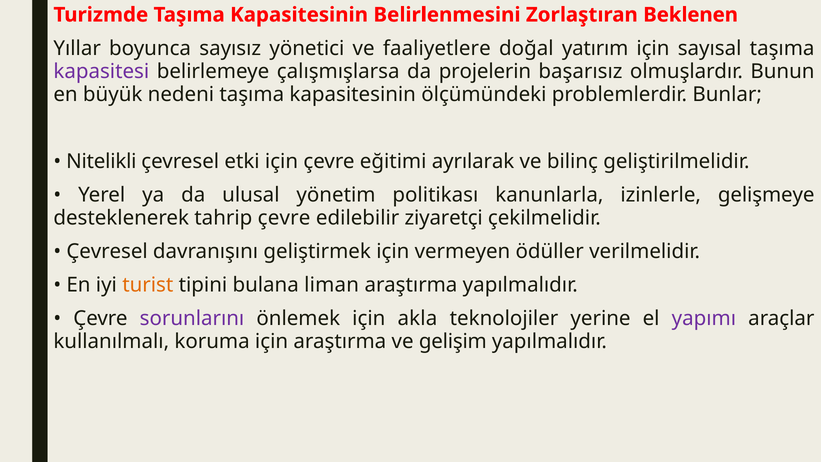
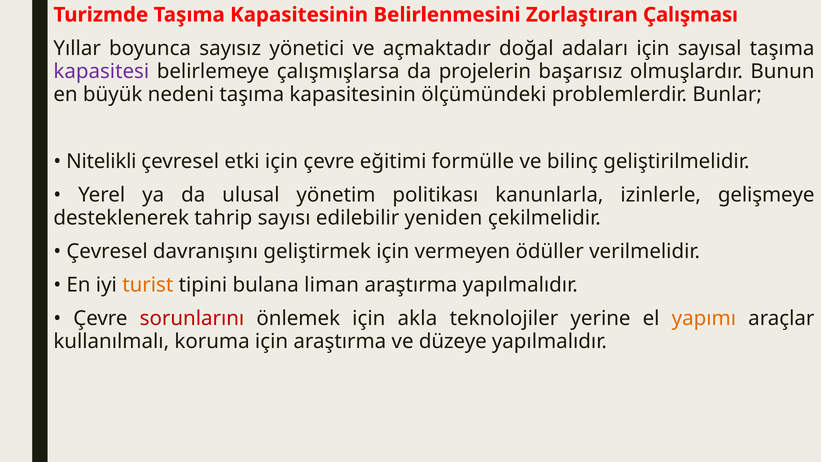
Beklenen: Beklenen -> Çalışması (691, 15)
faaliyetlere: faaliyetlere -> açmaktadır (437, 48)
yatırım: yatırım -> adaları (595, 48)
ayrılarak: ayrılarak -> formülle (473, 161)
tahrip çevre: çevre -> sayısı (284, 218)
ziyaretçi: ziyaretçi -> yeniden (444, 218)
sorunlarını colour: purple -> red (192, 318)
yapımı colour: purple -> orange (704, 318)
gelişim: gelişim -> düzeye (453, 341)
